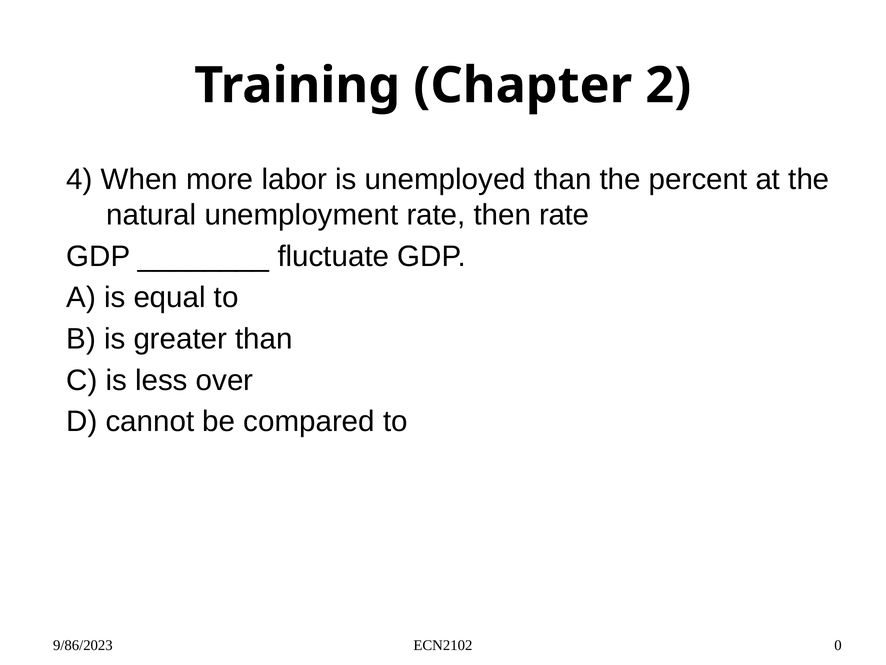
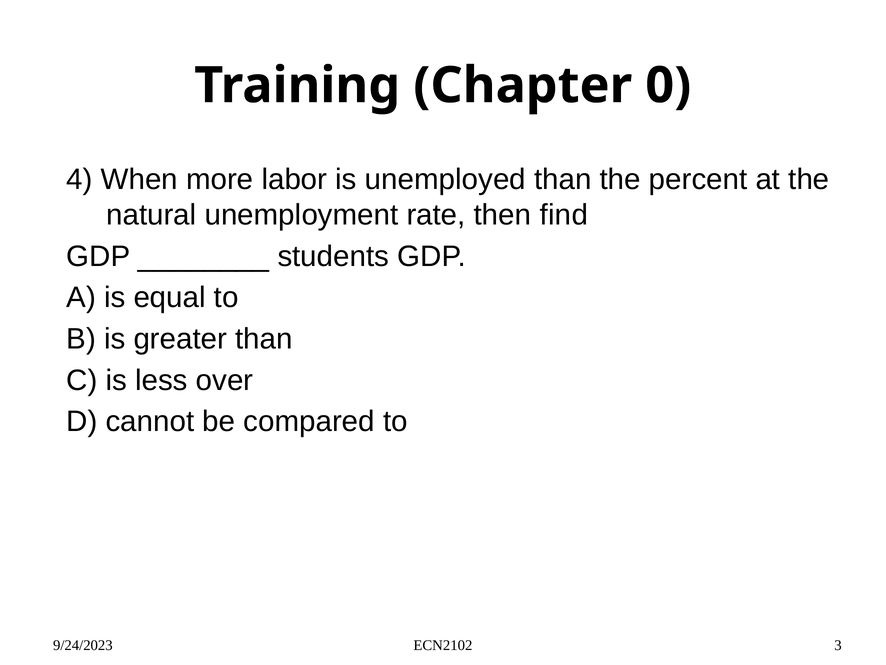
2: 2 -> 0 (668, 85)
then rate: rate -> find (564, 215)
fluctuate: fluctuate -> students (333, 256)
9/86/2023: 9/86/2023 -> 9/24/2023 (83, 645)
0: 0 -> 3 (838, 645)
